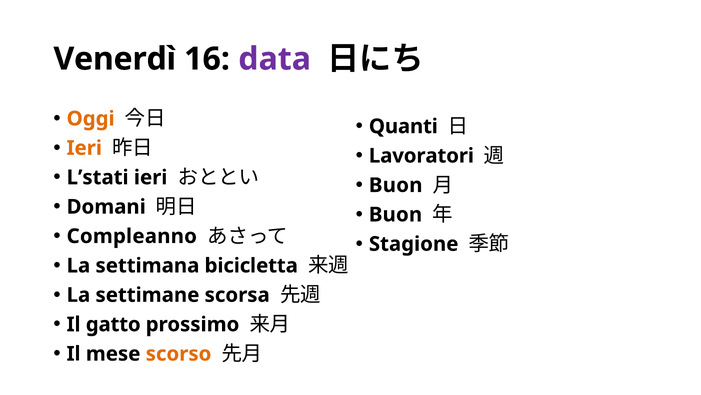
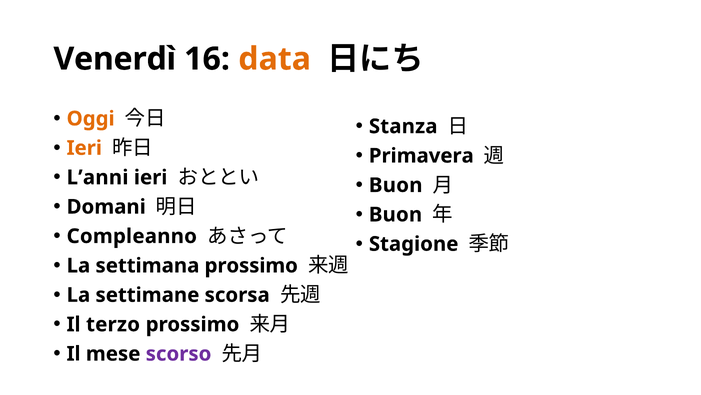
data colour: purple -> orange (275, 59)
Quanti: Quanti -> Stanza (403, 126)
Lavoratori: Lavoratori -> Primavera (421, 156)
L’stati: L’stati -> L’anni (97, 177)
settimana bicicletta: bicicletta -> prossimo (251, 265)
gatto: gatto -> terzo (113, 324)
scorso colour: orange -> purple (179, 353)
